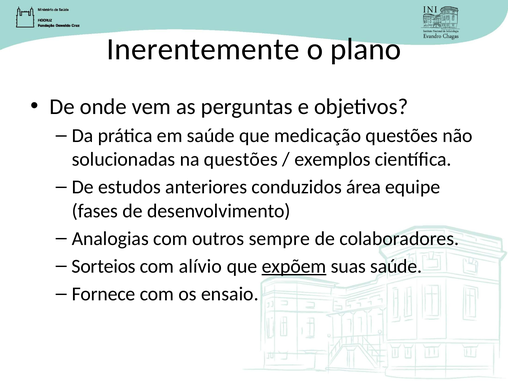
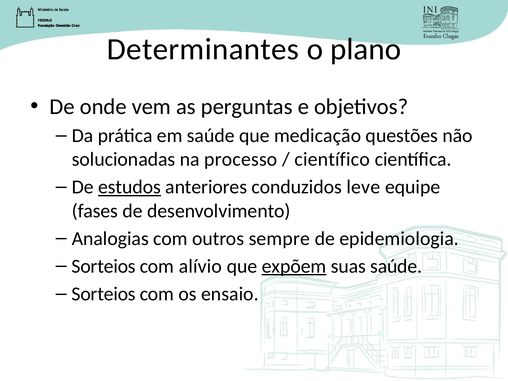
Inerentemente: Inerentemente -> Determinantes (203, 49)
na questões: questões -> processo (241, 159)
exemplos: exemplos -> científico (332, 159)
estudos underline: none -> present (130, 187)
área: área -> leve (363, 187)
colaboradores: colaboradores -> epidemiologia (399, 239)
Fornece: Fornece -> Sorteios (104, 294)
